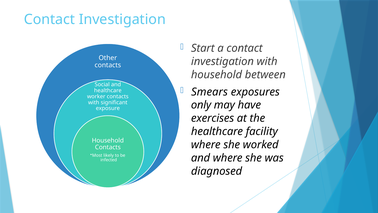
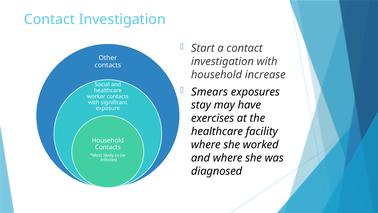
between: between -> increase (265, 75)
only: only -> stay (201, 105)
